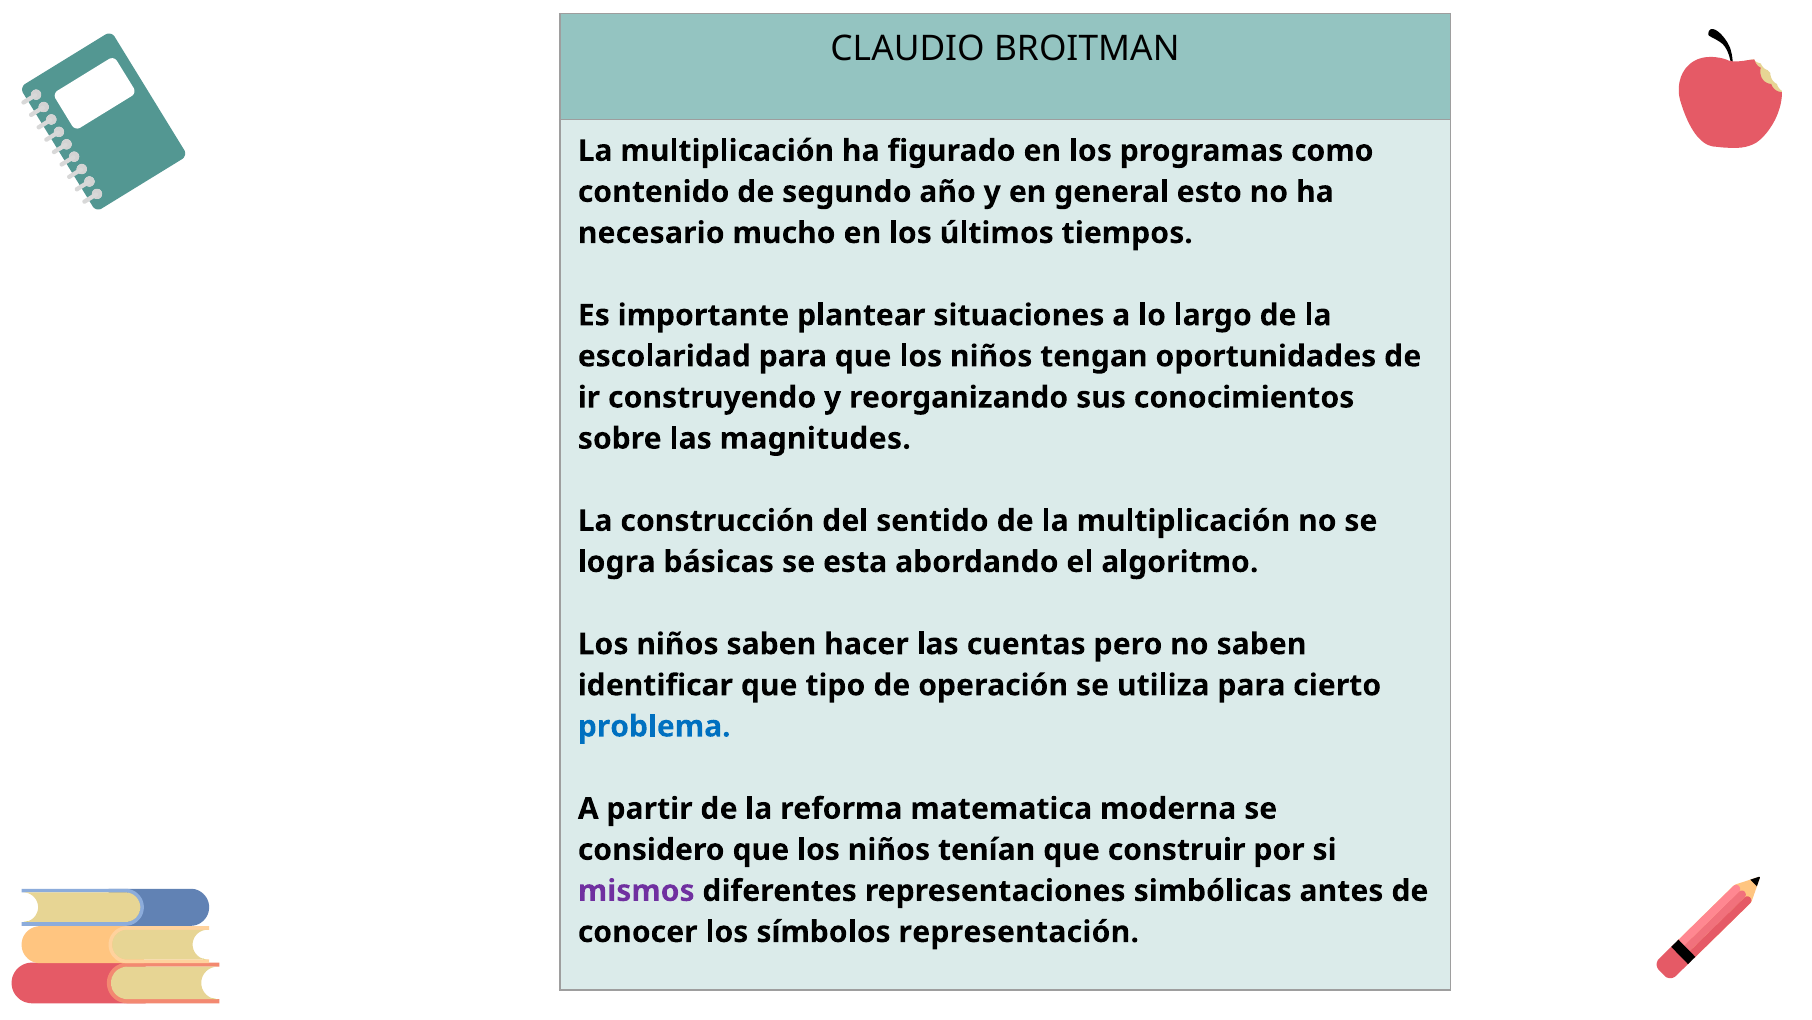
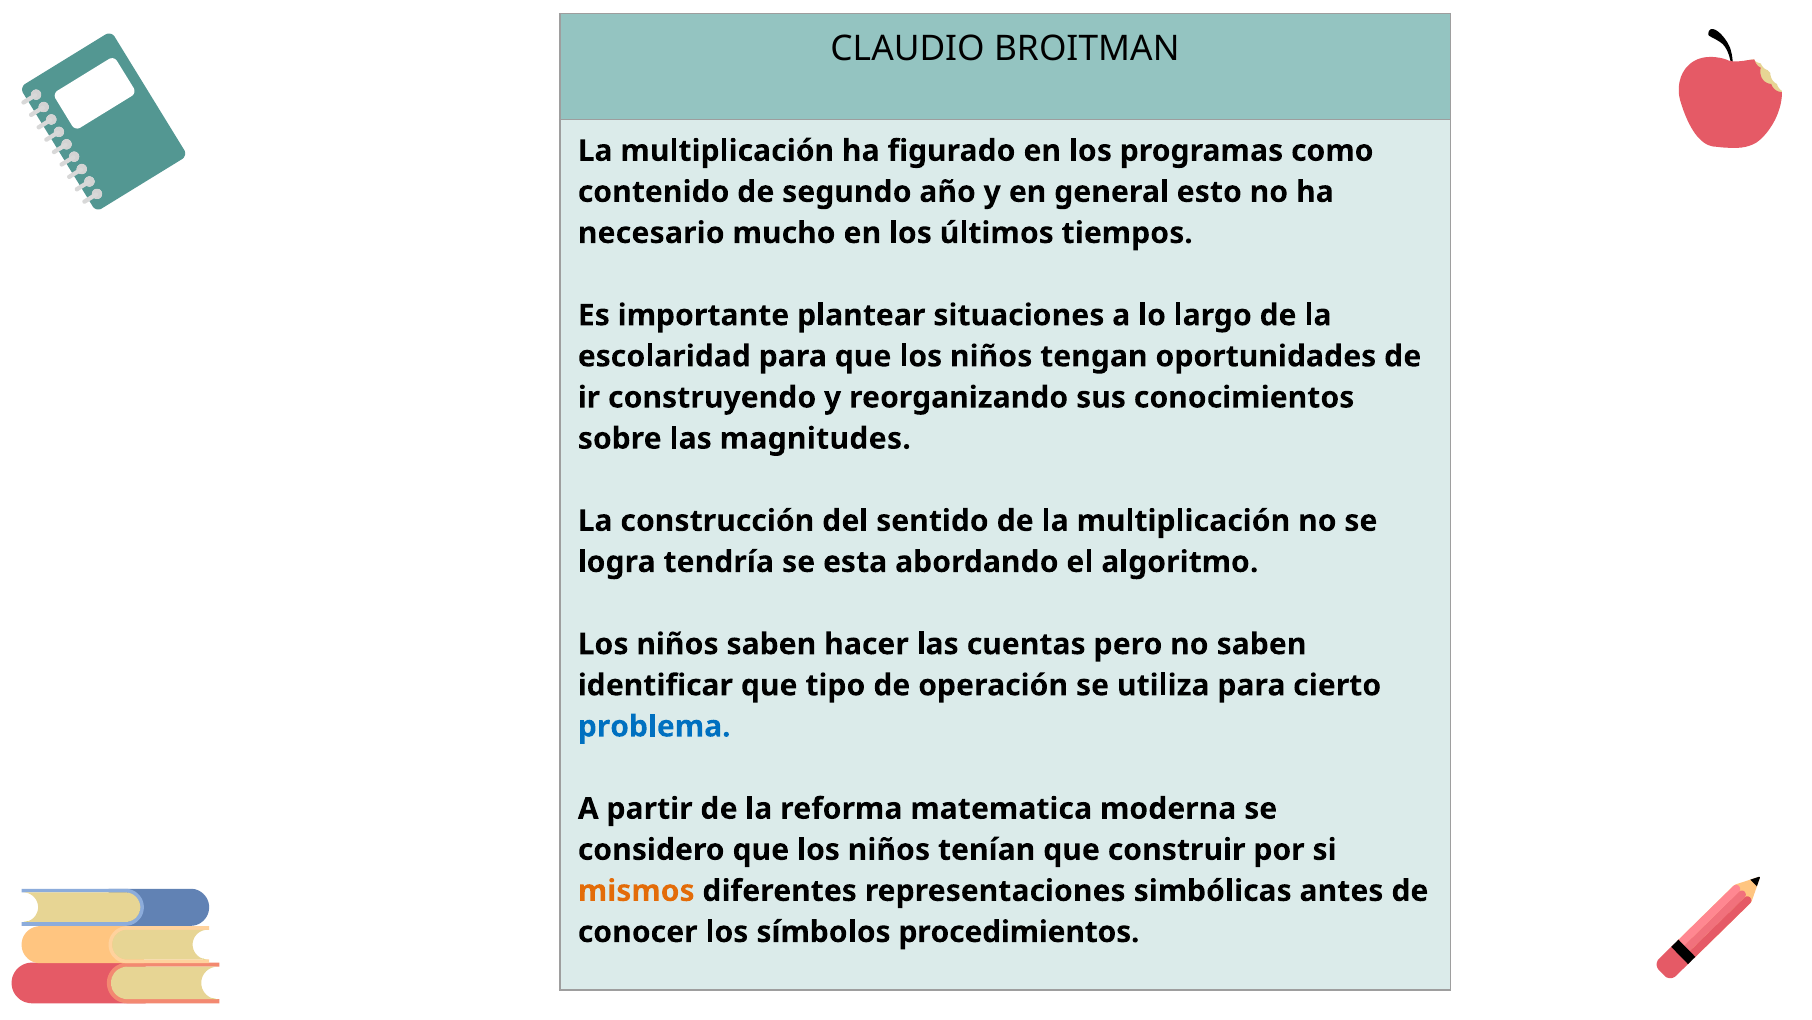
básicas: básicas -> tendría (719, 562)
mismos colour: purple -> orange (636, 890)
representación: representación -> procedimientos (1019, 931)
